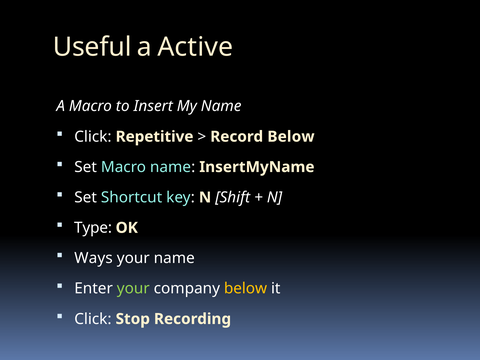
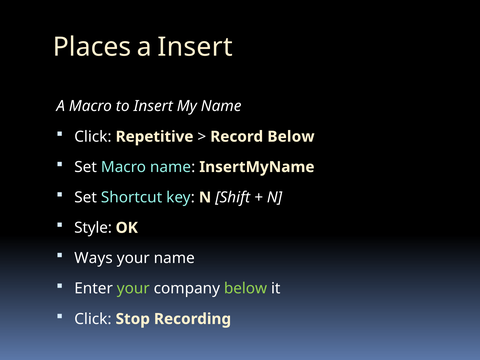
Useful: Useful -> Places (92, 47)
a Active: Active -> Insert (195, 47)
Type: Type -> Style (93, 228)
below colour: yellow -> light green (246, 289)
